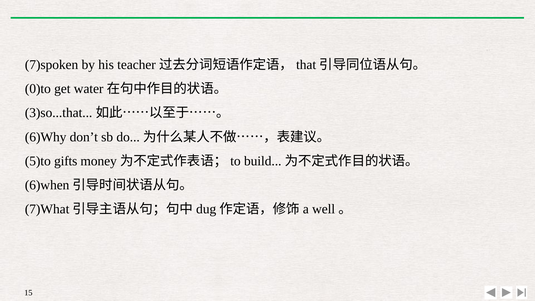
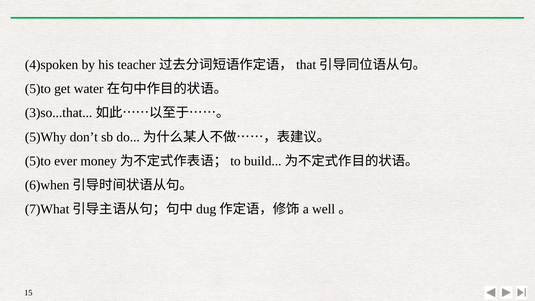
7)spoken: 7)spoken -> 4)spoken (52, 65)
0)to: 0)to -> 5)to (38, 89)
6)Why: 6)Why -> 5)Why (46, 137)
gifts: gifts -> ever (66, 161)
